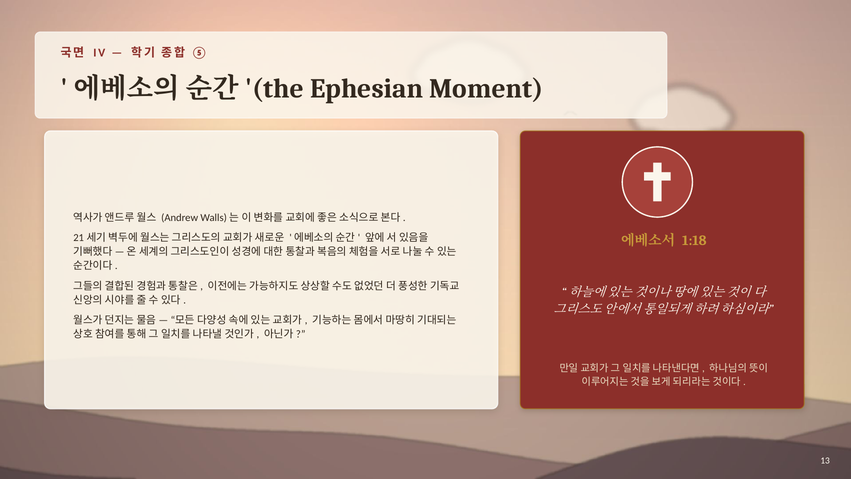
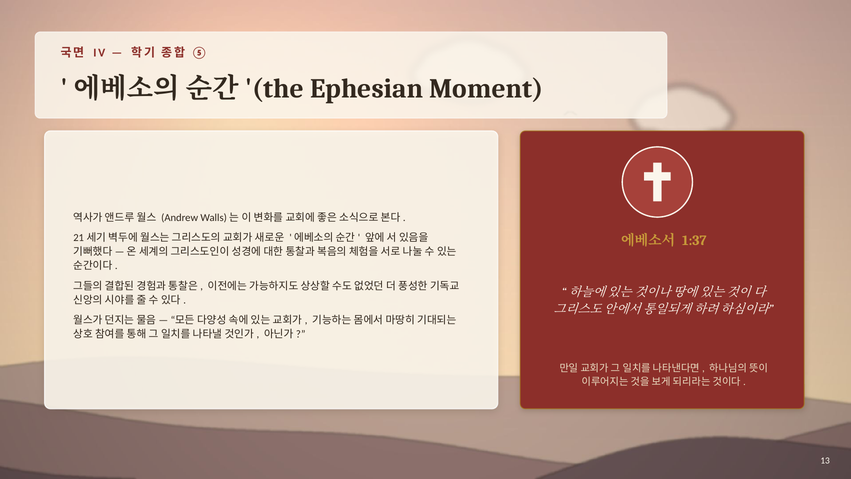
1:18: 1:18 -> 1:37 (694, 240)
